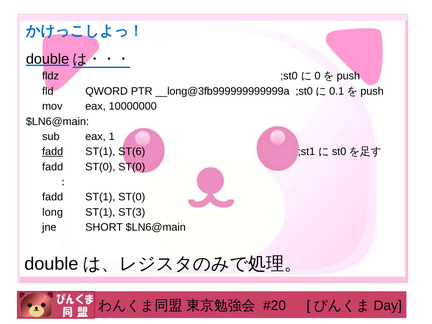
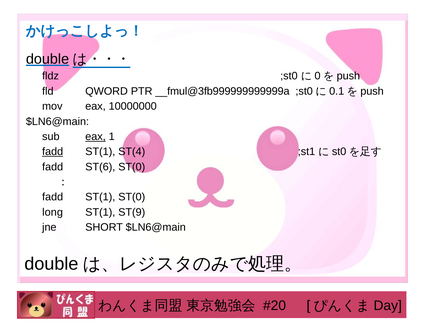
__long@3fb999999999999a: __long@3fb999999999999a -> __fmul@3fb999999999999a (222, 91)
eax underline: none -> present (96, 137)
ST(6: ST(6 -> ST(4 (132, 152)
fadd ST(0: ST(0 -> ST(6 (100, 167)
ST(3: ST(3 -> ST(9 (132, 212)
